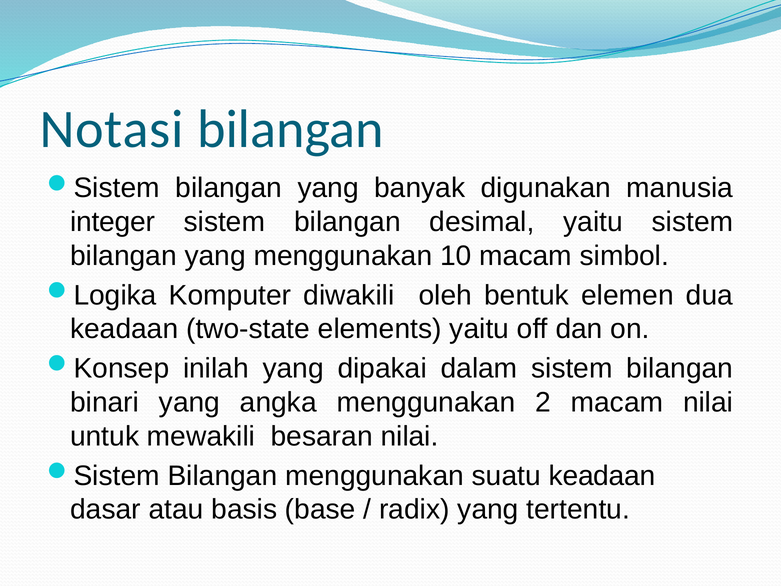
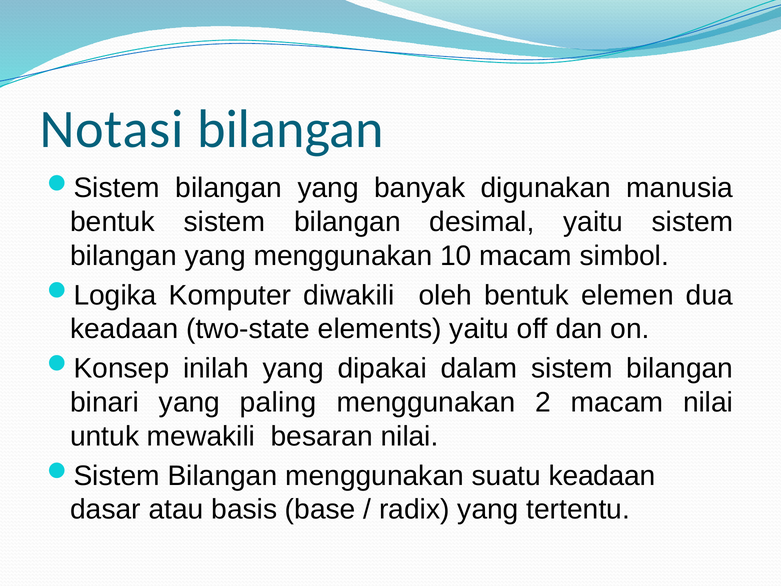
integer: integer -> bentuk (112, 222)
angka: angka -> paling (278, 402)
